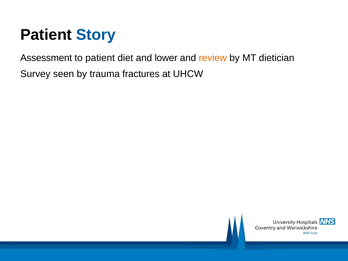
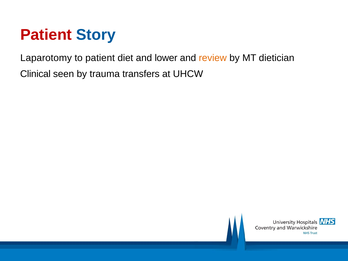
Patient colour: black -> red (46, 35)
Assessment: Assessment -> Laparotomy (46, 58)
Survey: Survey -> Clinical (35, 74)
fractures: fractures -> transfers (141, 74)
